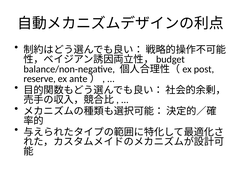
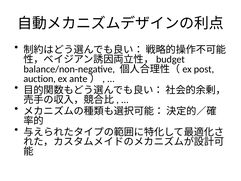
reserve: reserve -> auction (40, 79)
